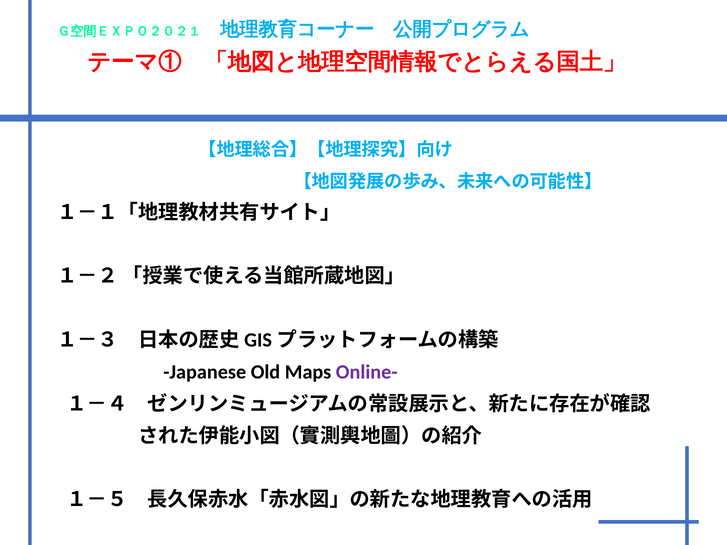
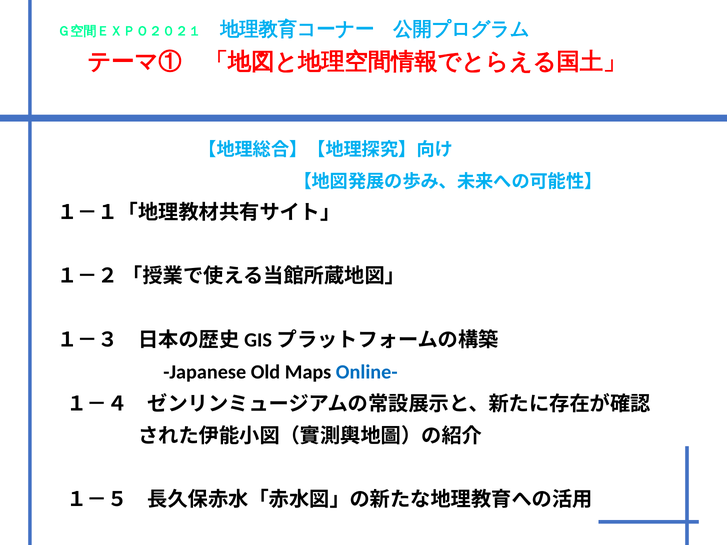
Online- colour: purple -> blue (367, 372)
